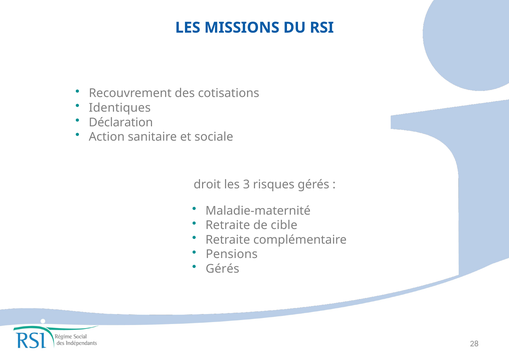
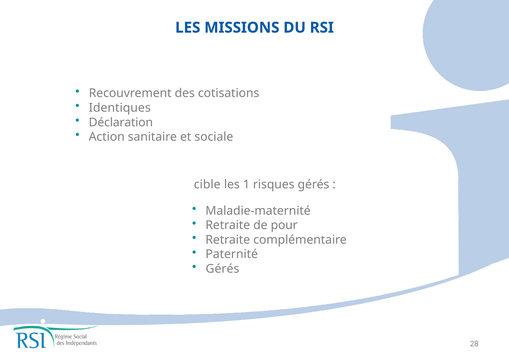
droit: droit -> cible (207, 185)
3: 3 -> 1 (246, 185)
cible: cible -> pour (284, 225)
Pensions: Pensions -> Paternité (232, 254)
